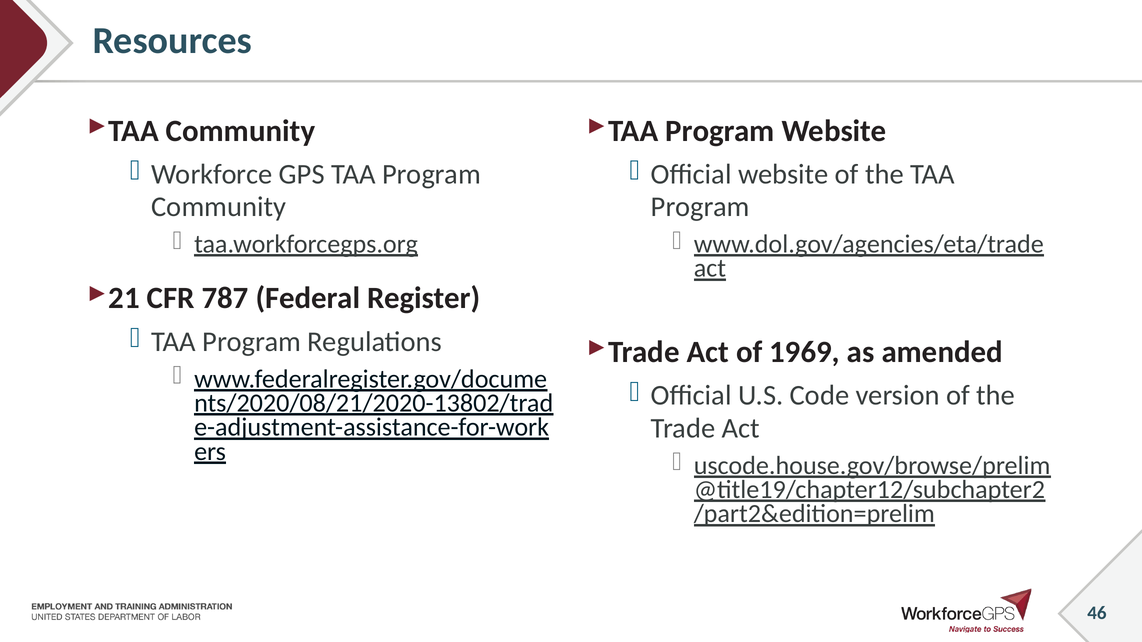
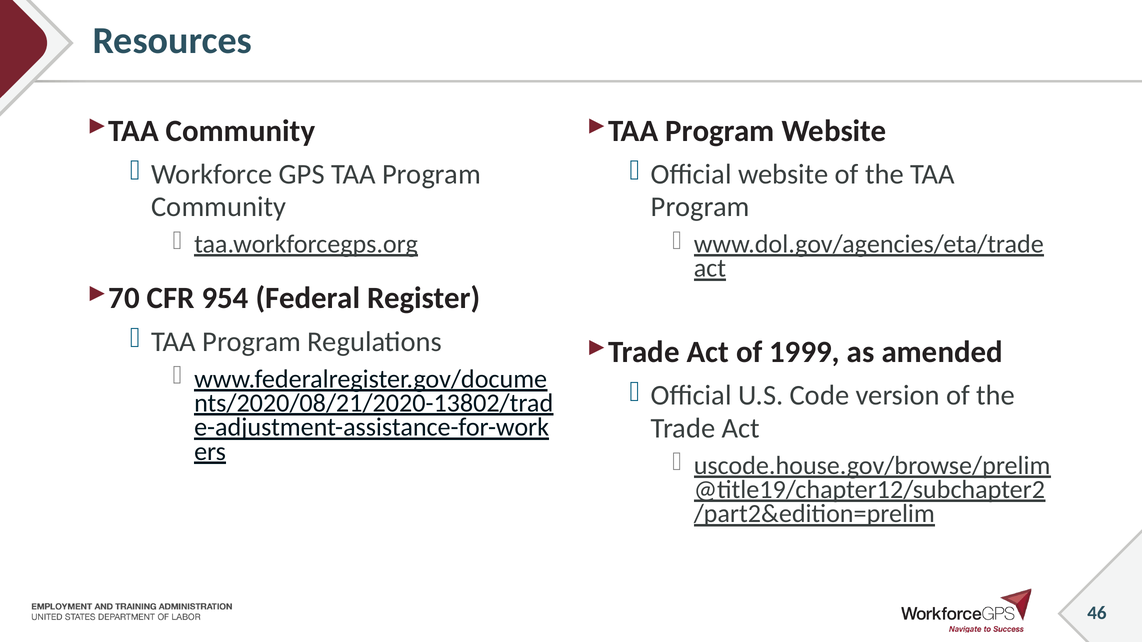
21: 21 -> 70 (124, 298)
787: 787 -> 954 (225, 298)
1969: 1969 -> 1999 (805, 352)
